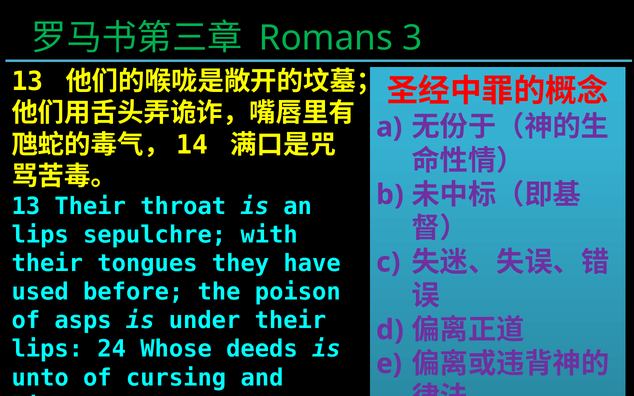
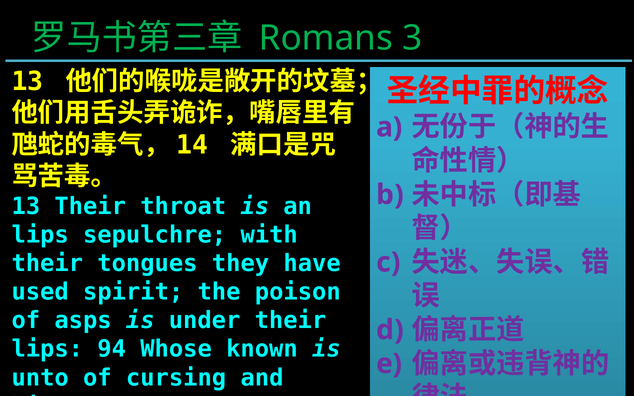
before: before -> spirit (133, 292)
24: 24 -> 94 (112, 349)
deeds: deeds -> known (262, 349)
